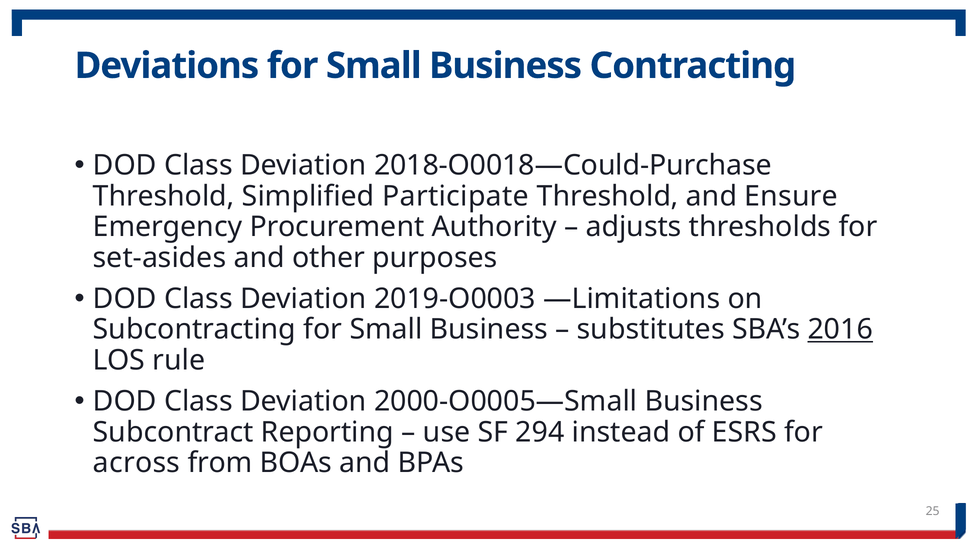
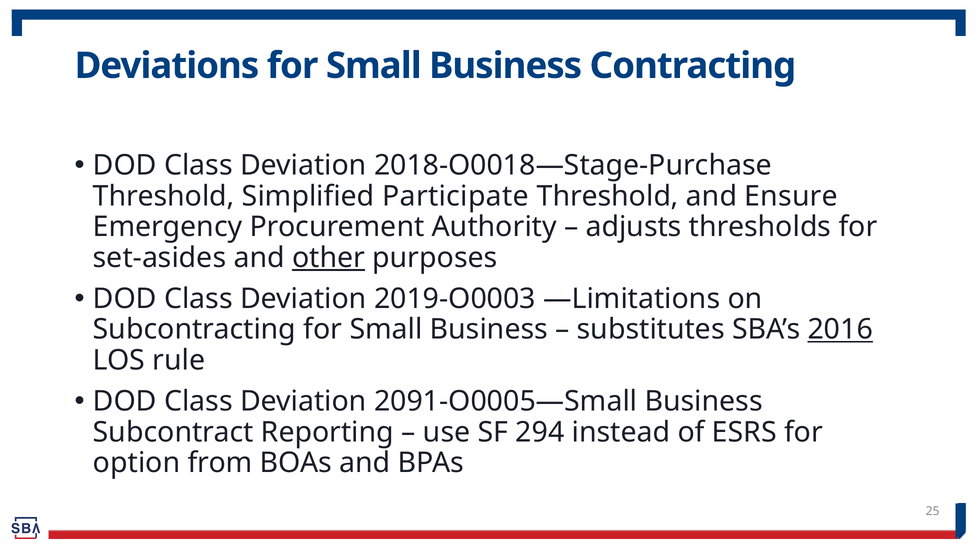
2018-O0018—Could-Purchase: 2018-O0018—Could-Purchase -> 2018-O0018—Stage-Purchase (573, 165)
other underline: none -> present (329, 258)
2000-O0005—Small: 2000-O0005—Small -> 2091-O0005—Small (506, 401)
across: across -> option (137, 463)
